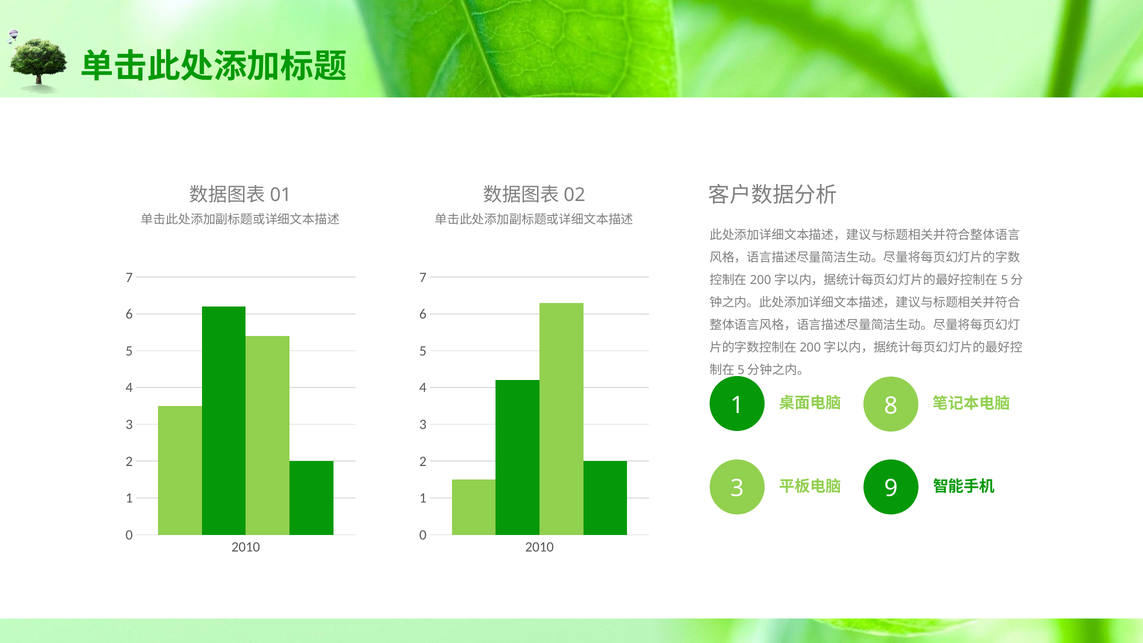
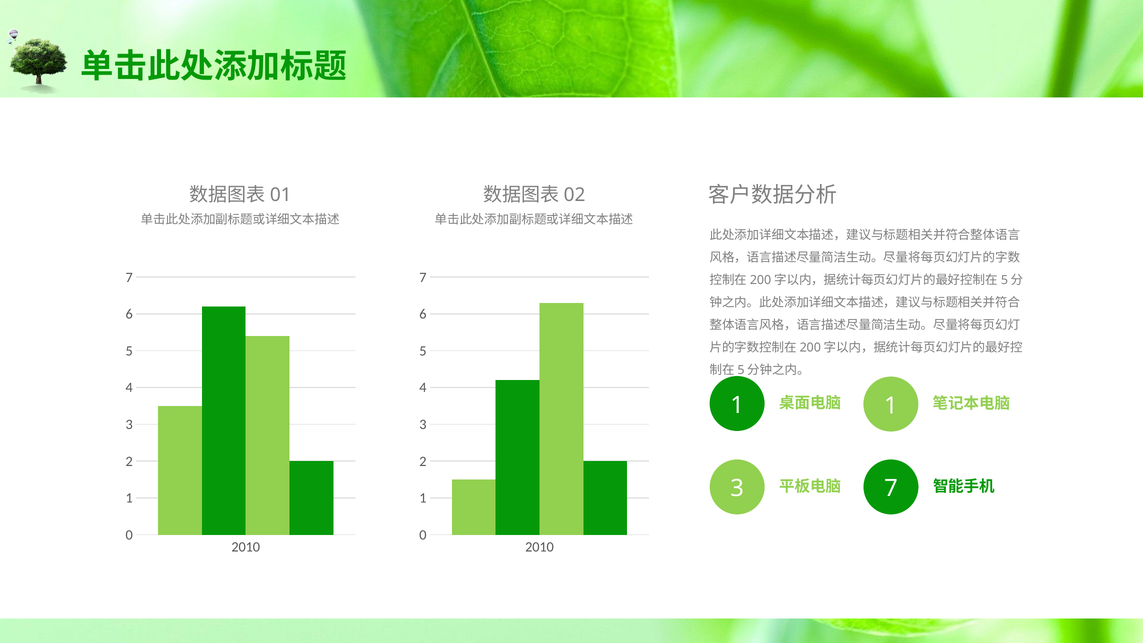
8: 8 -> 1 (891, 406)
9: 9 -> 7 (891, 489)
